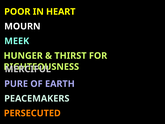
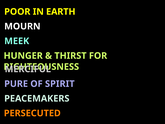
HEART: HEART -> EARTH (61, 12)
EARTH: EARTH -> SPIRIT (60, 84)
